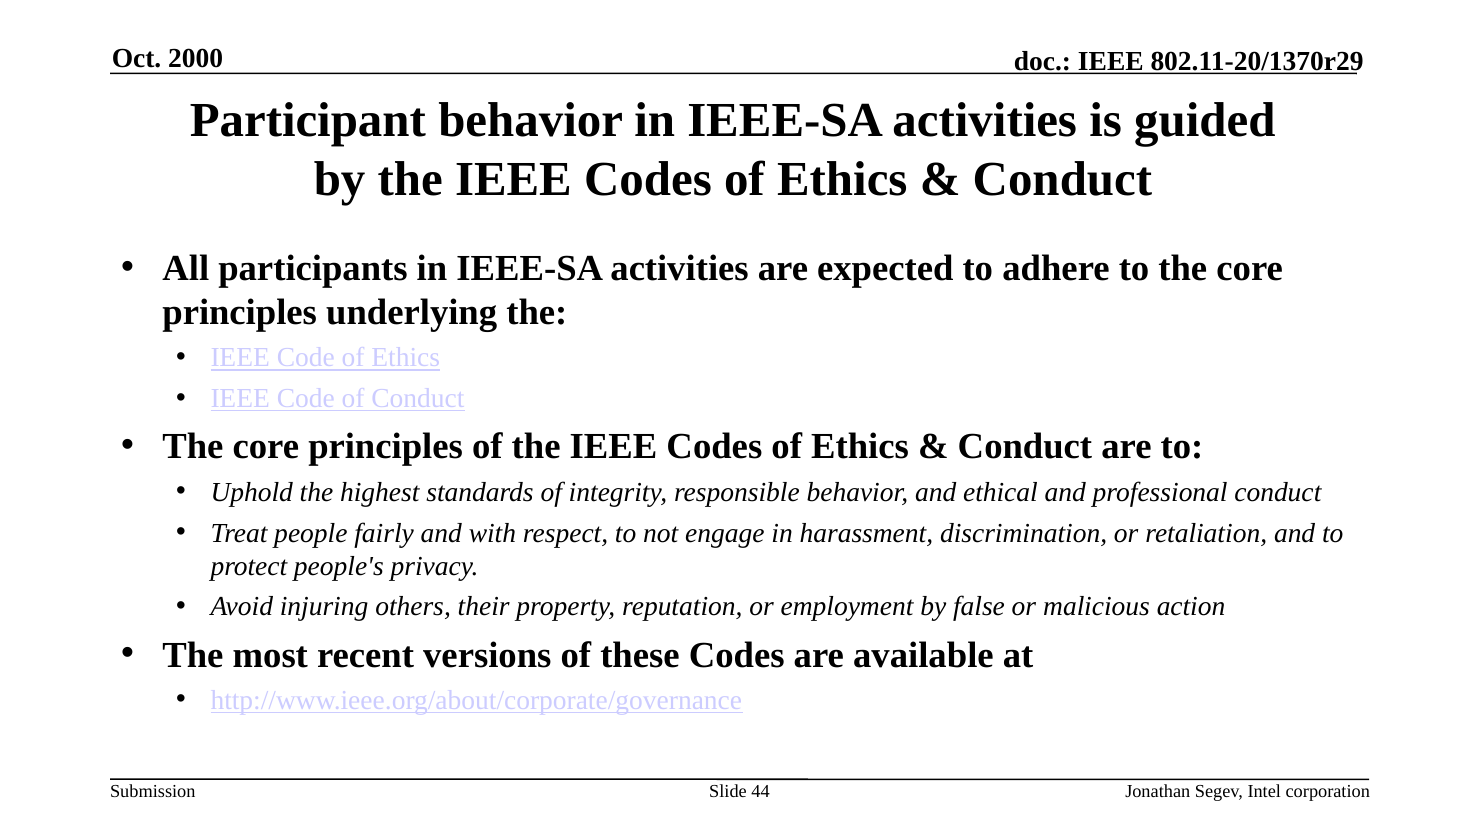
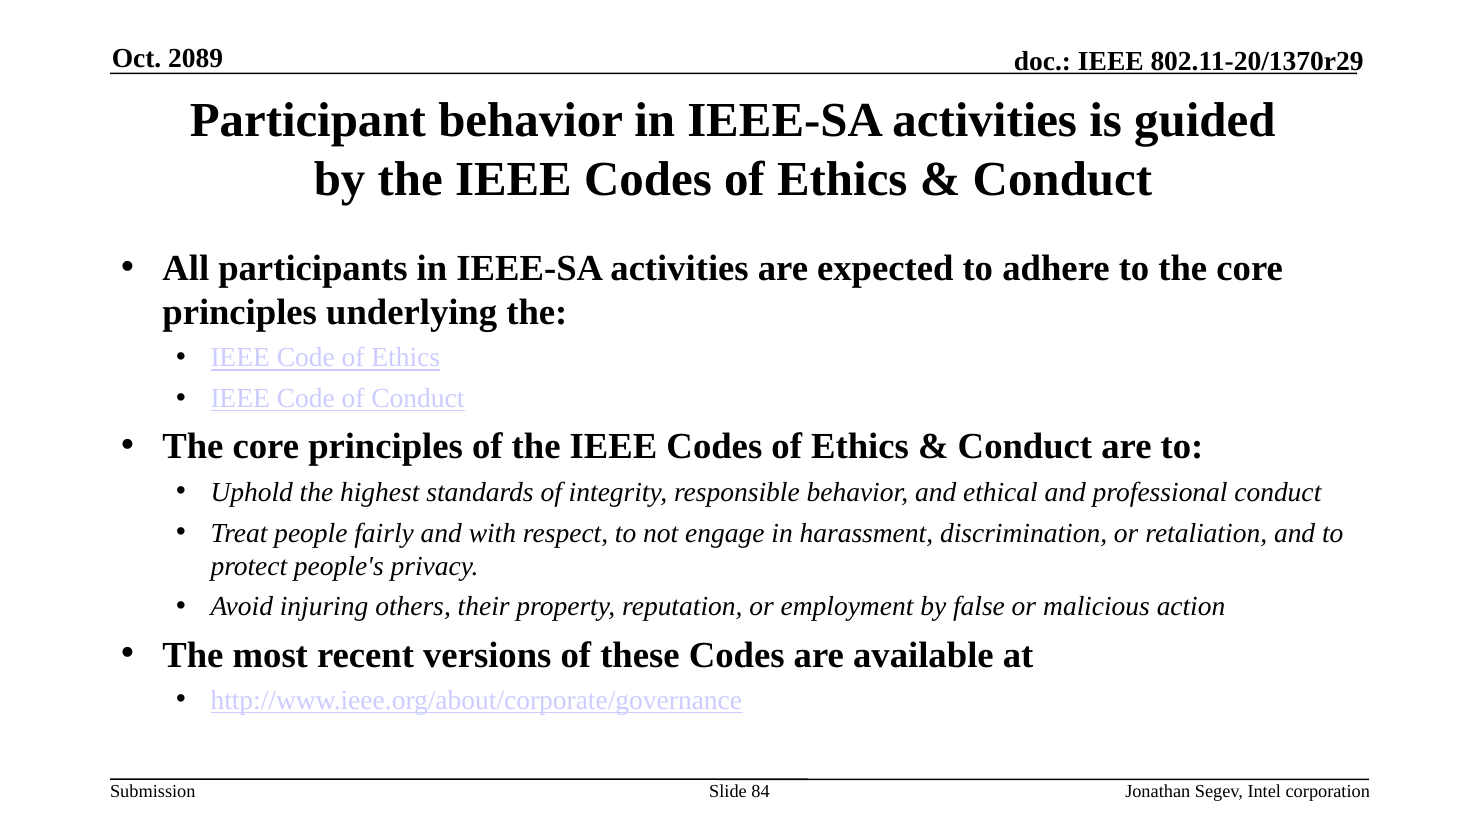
2000: 2000 -> 2089 (196, 58)
44: 44 -> 84 (761, 791)
